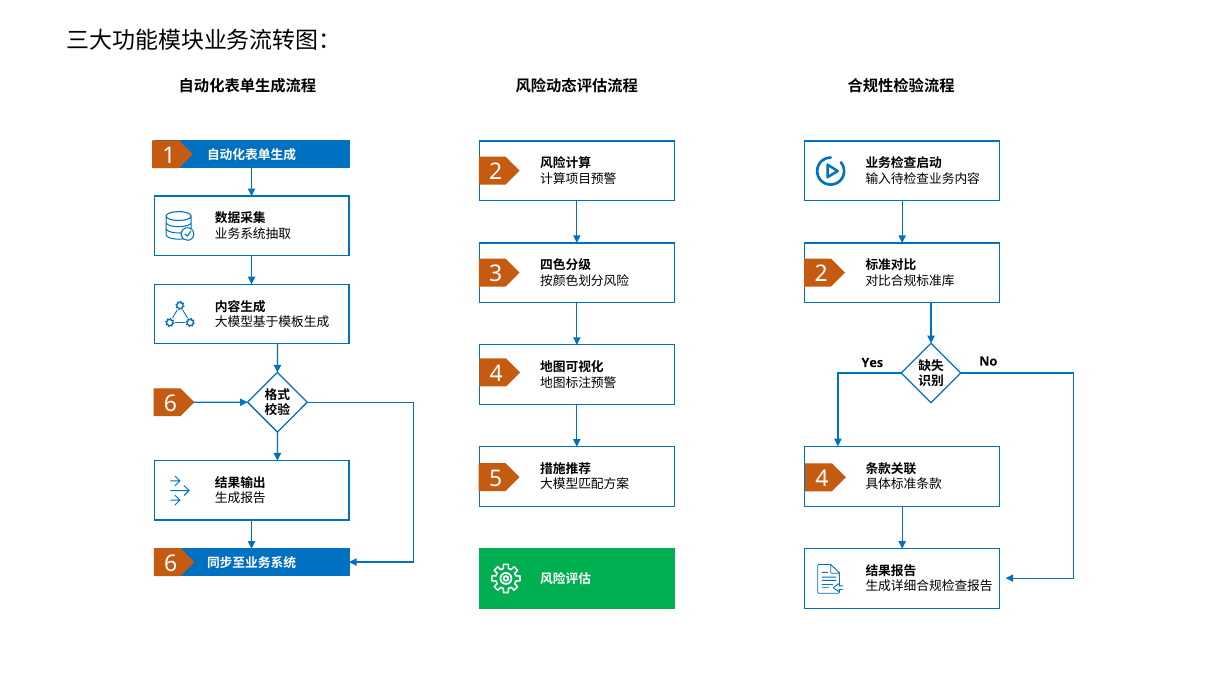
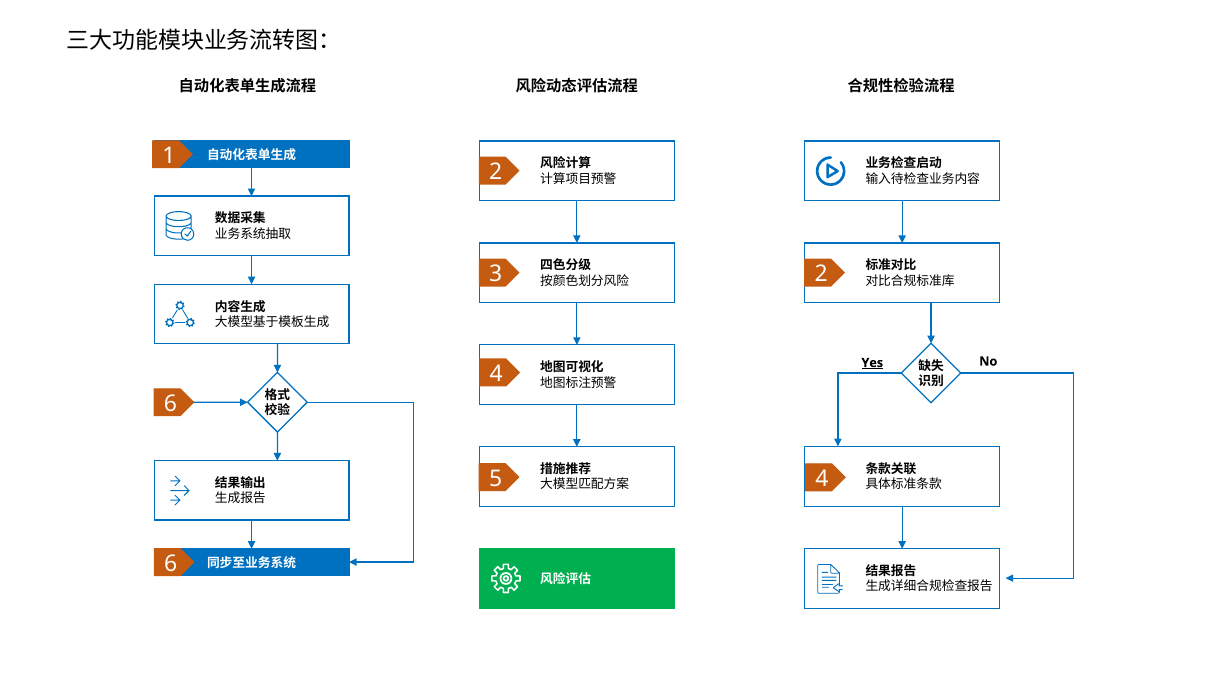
Yes underline: none -> present (872, 363)
